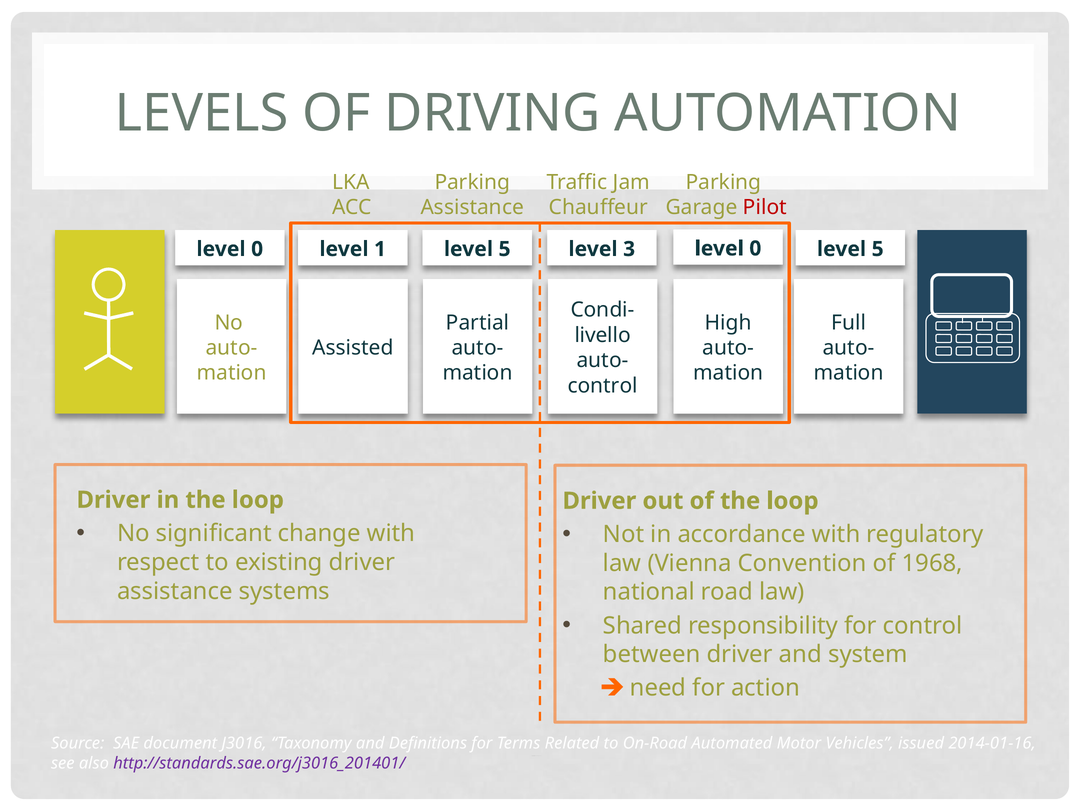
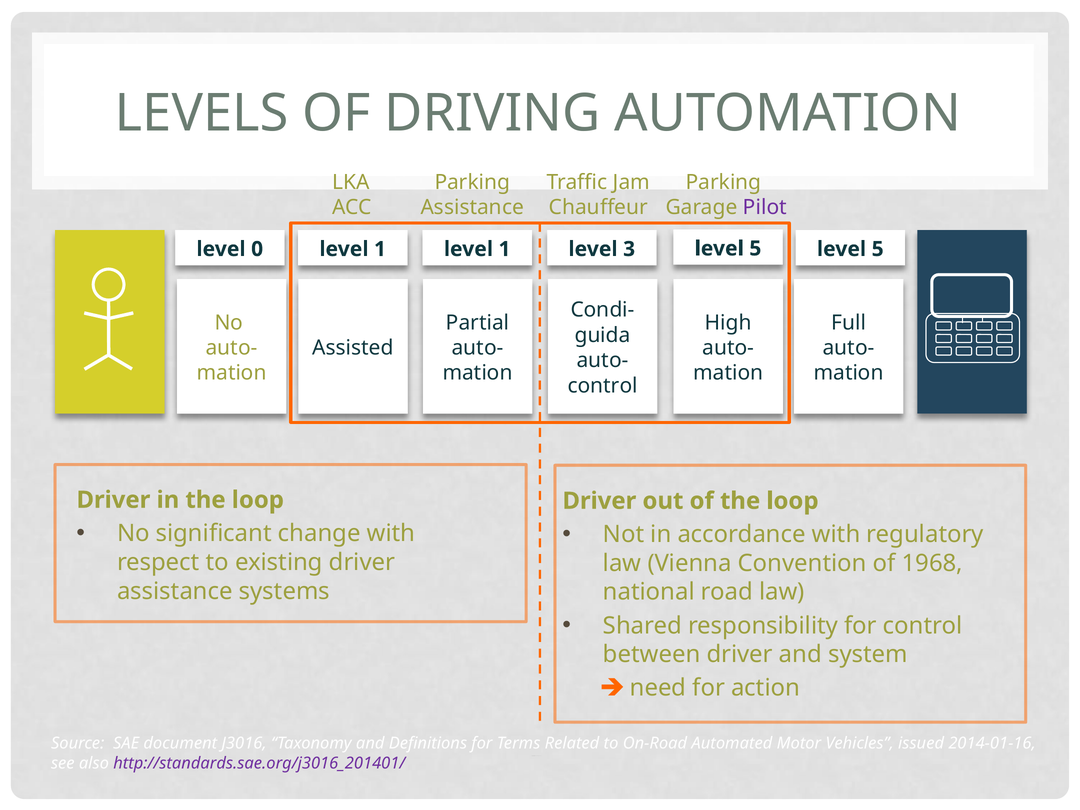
Pilot colour: red -> purple (765, 207)
5: 5 -> 1 (505, 249)
1 level 0: 0 -> 5 (755, 249)
livello: livello -> guida (603, 335)
